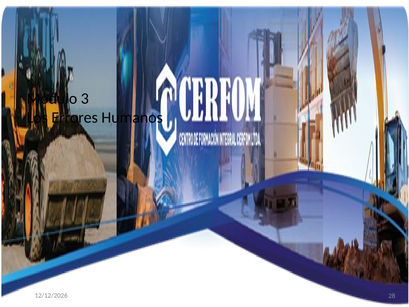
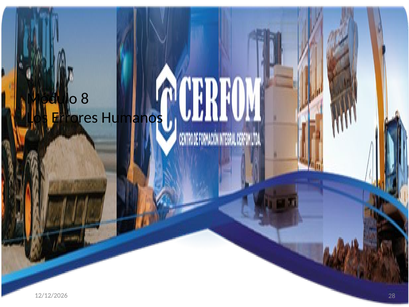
3: 3 -> 8 (85, 99)
